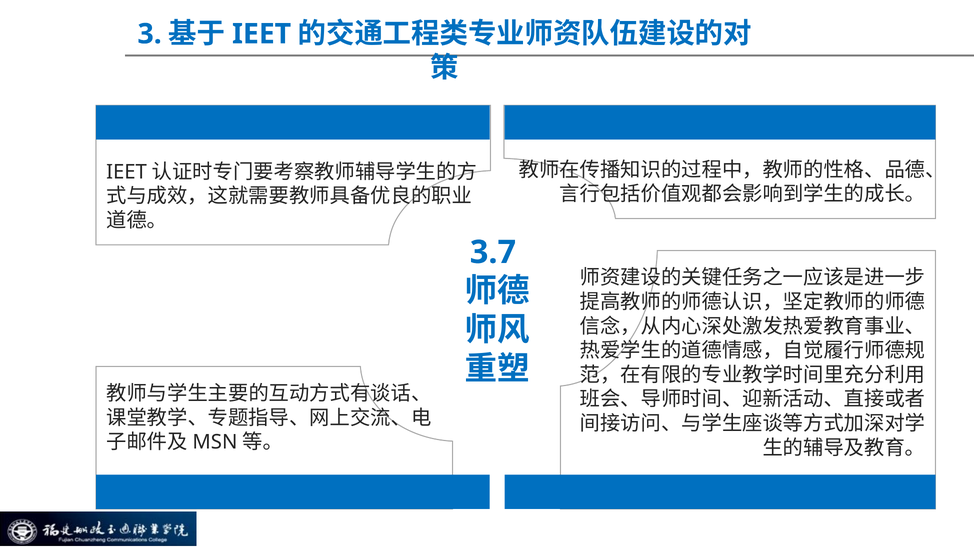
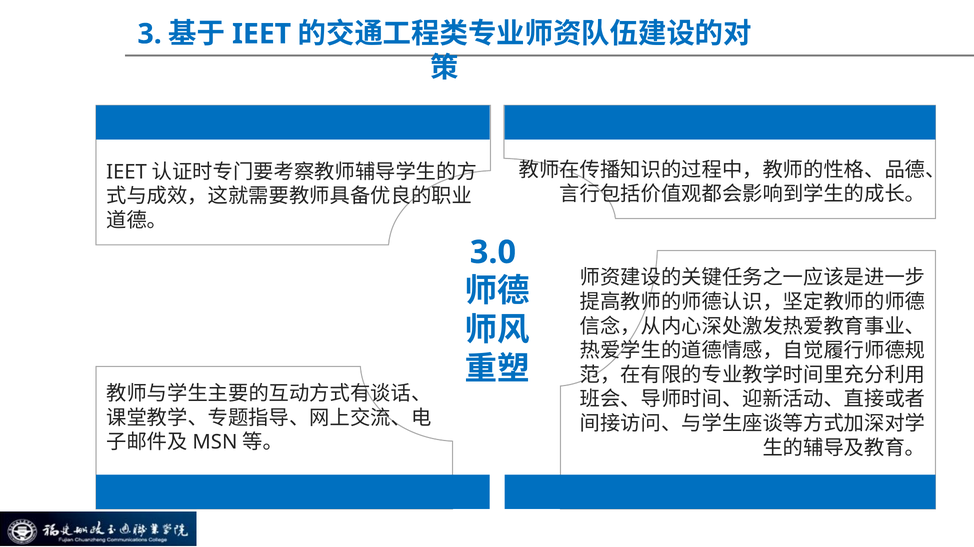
3.7: 3.7 -> 3.0 (493, 253)
